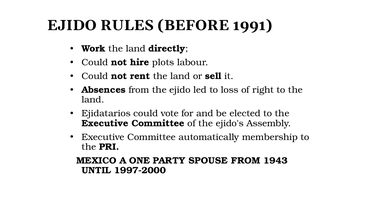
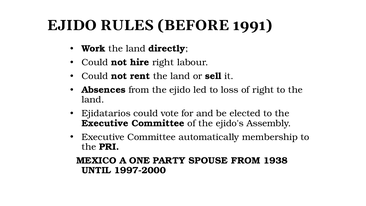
hire plots: plots -> right (163, 62)
1943: 1943 -> 1938 (276, 160)
